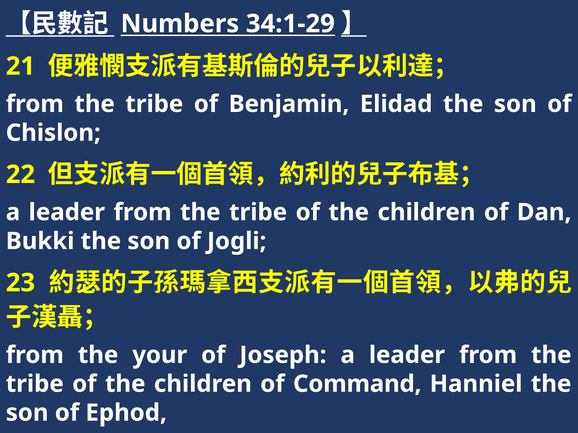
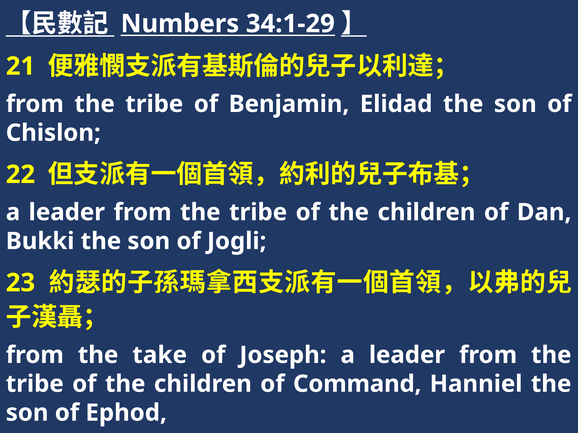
your: your -> take (160, 355)
